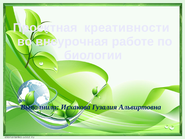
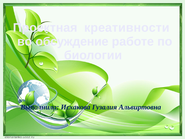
внеурочная: внеурочная -> обсуждение (72, 41)
